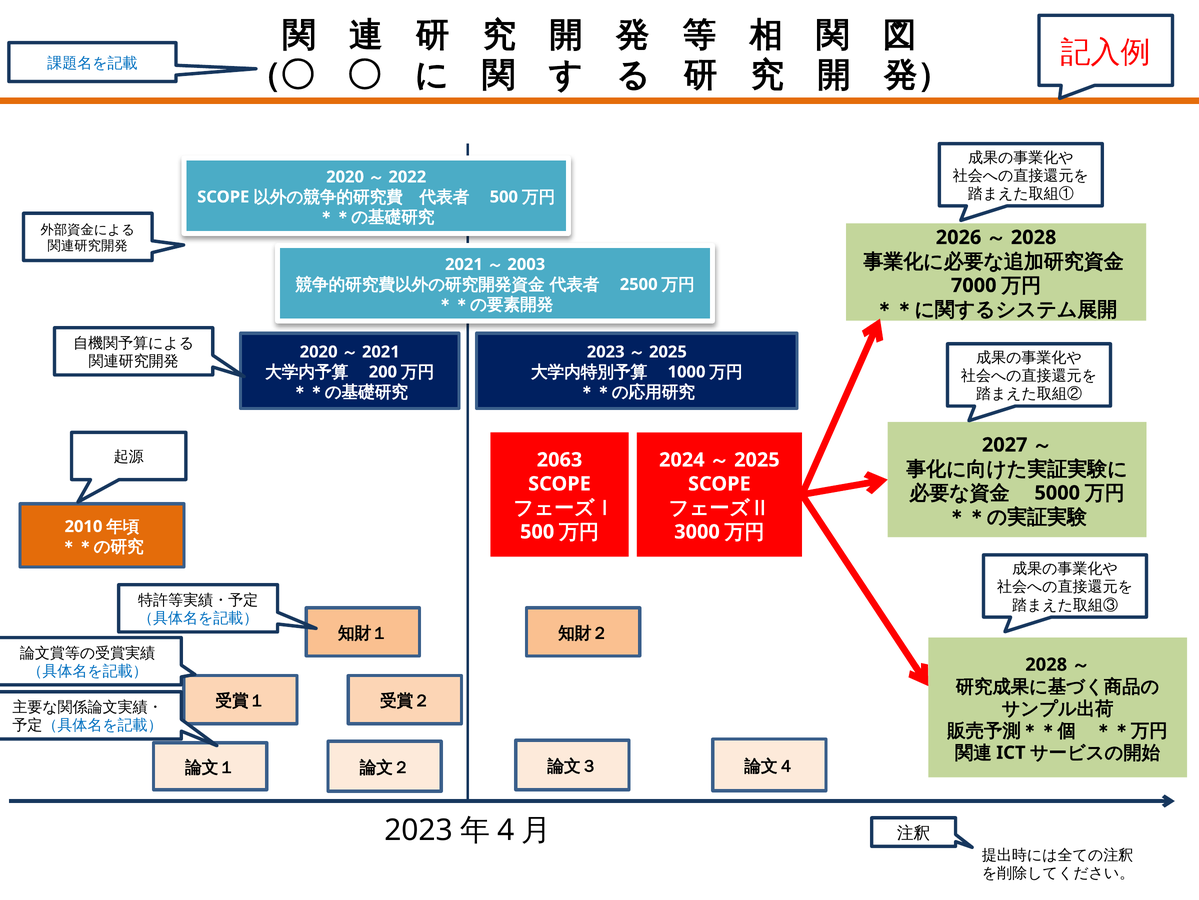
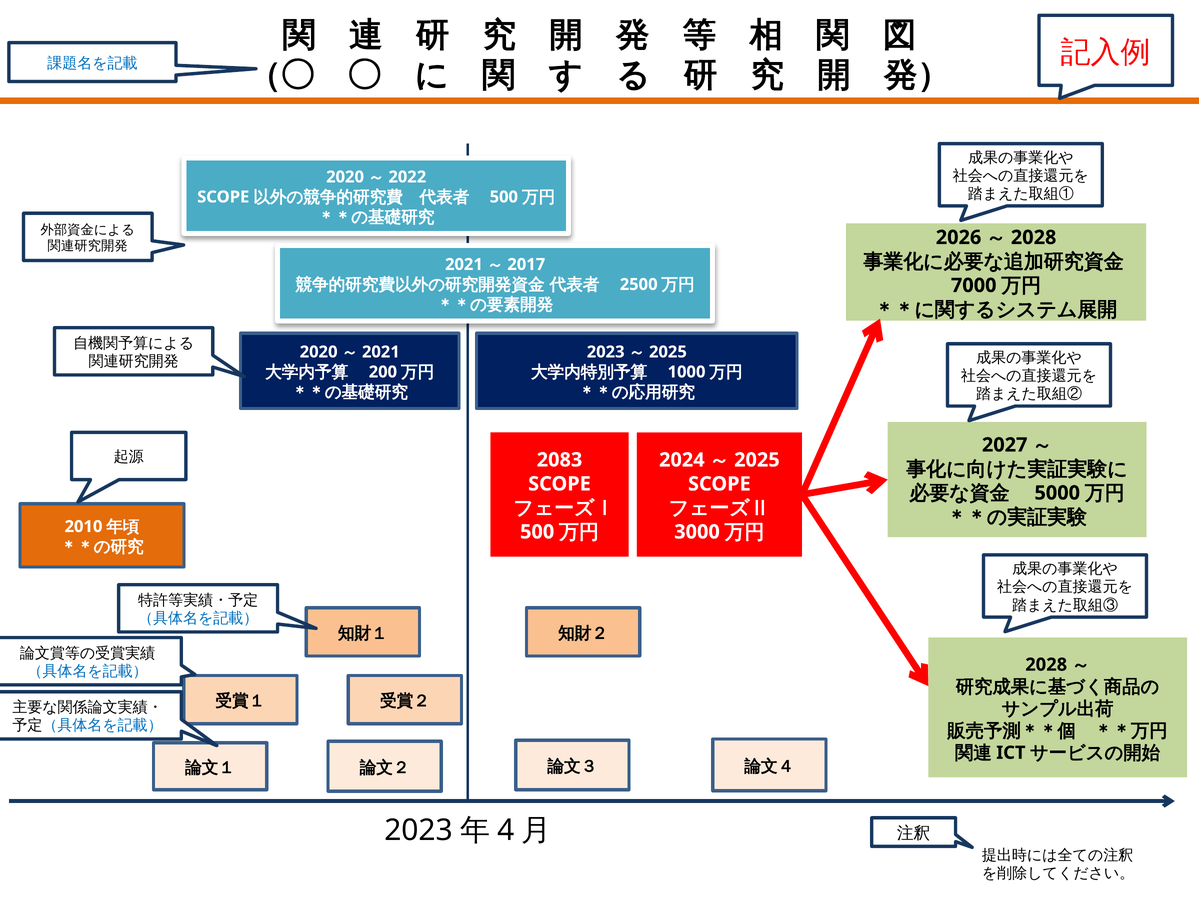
2003: 2003 -> 2017 (526, 264)
2063: 2063 -> 2083 (560, 460)
